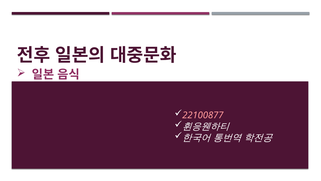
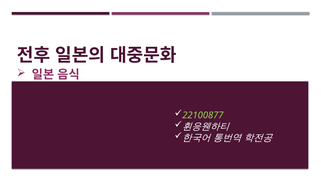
22100877 colour: pink -> light green (203, 115)
